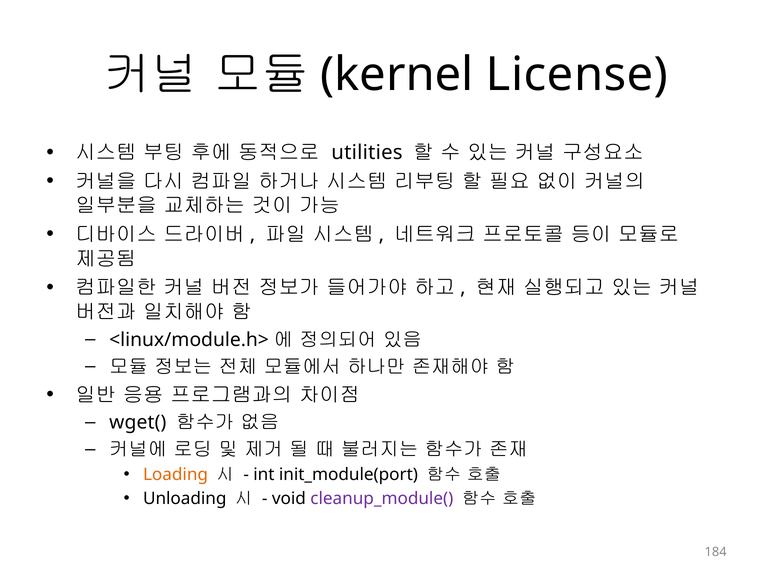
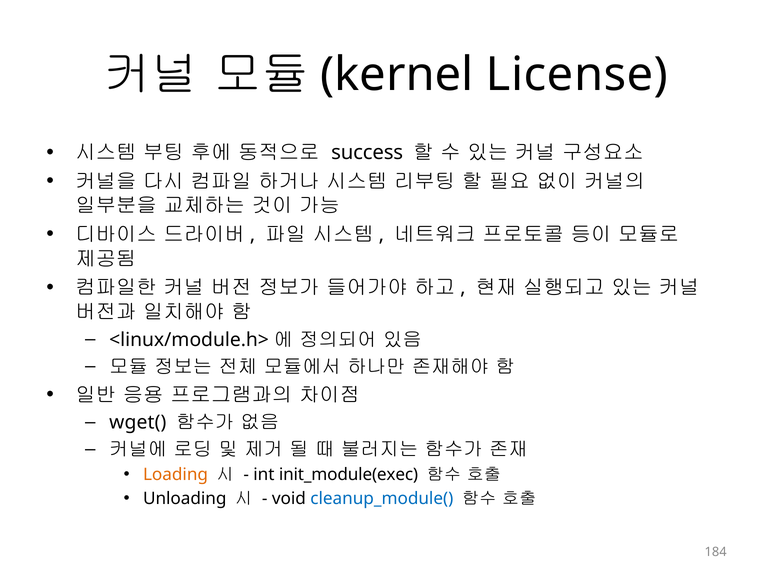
utilities: utilities -> success (367, 153)
init_module(port: init_module(port -> init_module(exec (349, 475)
cleanup_module( colour: purple -> blue (382, 499)
